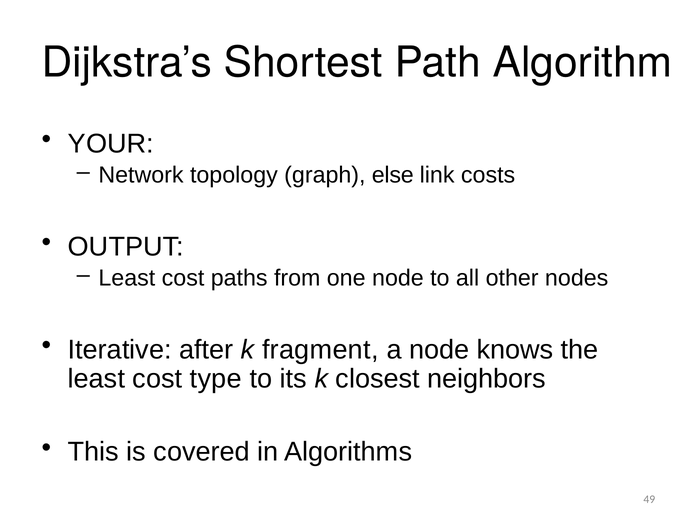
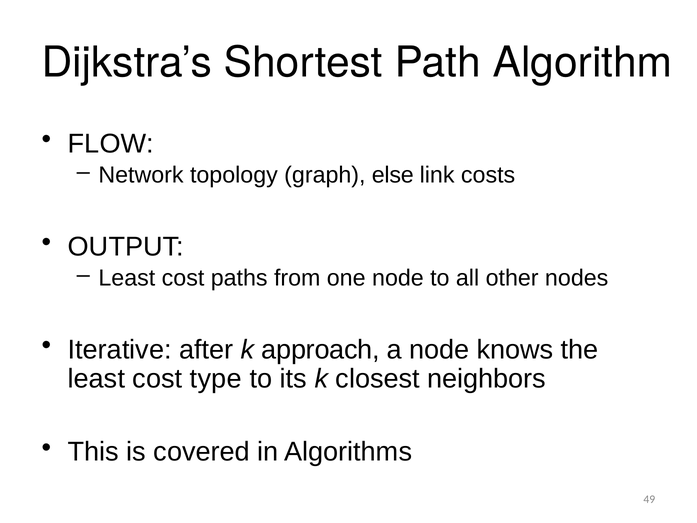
YOUR: YOUR -> FLOW (111, 144)
fragment: fragment -> approach (321, 349)
